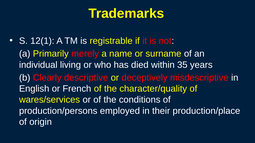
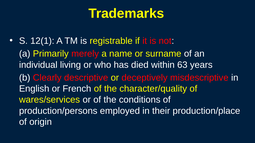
35: 35 -> 63 (182, 65)
